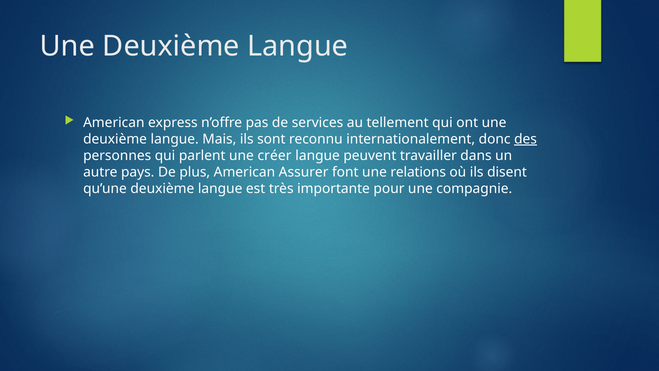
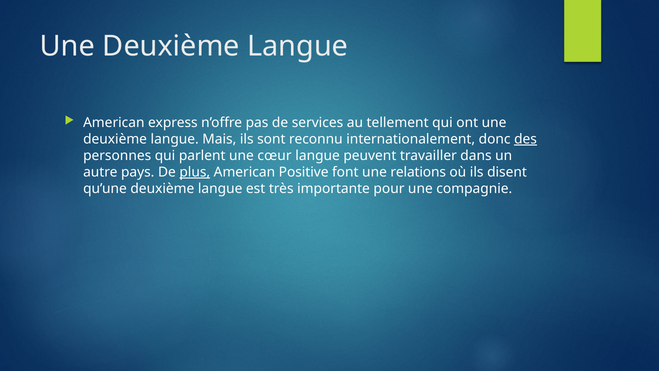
créer: créer -> cœur (275, 156)
plus underline: none -> present (195, 172)
Assurer: Assurer -> Positive (304, 172)
